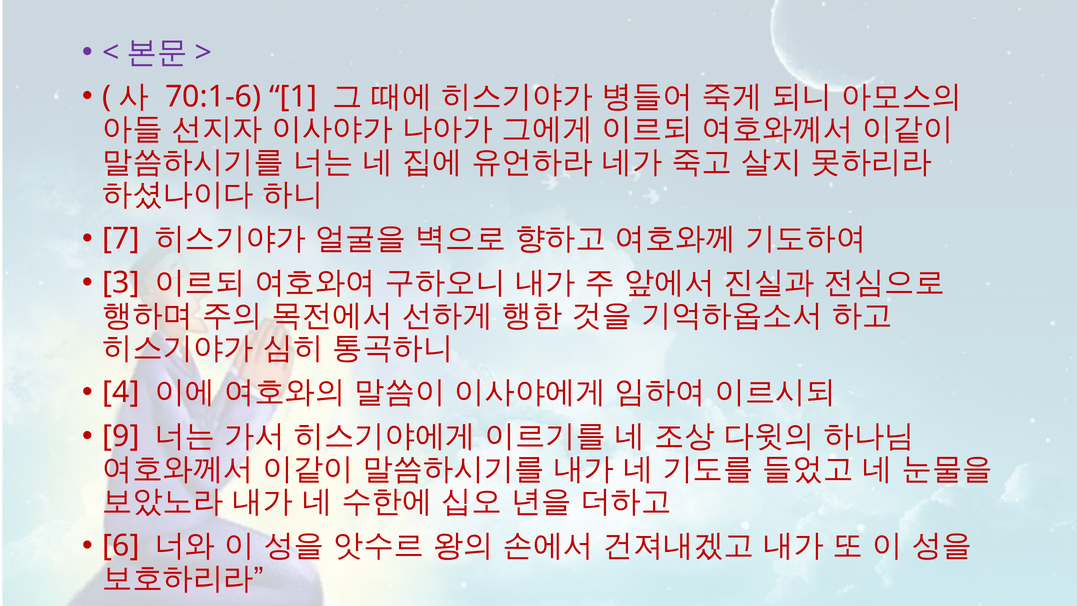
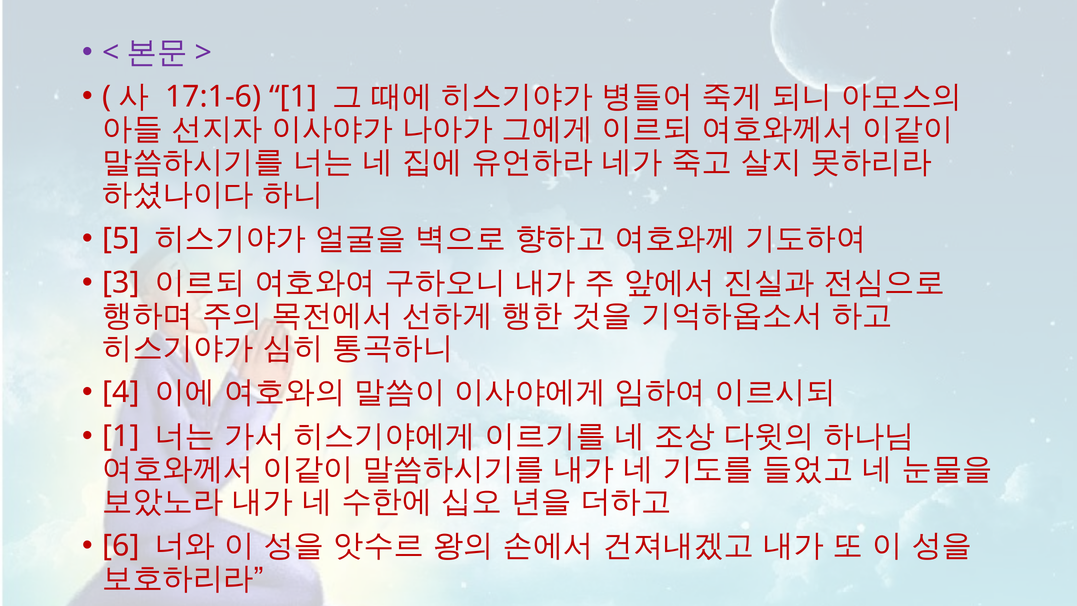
70:1-6: 70:1-6 -> 17:1-6 (213, 96)
7: 7 -> 5 (121, 239)
9: 9 -> 1 (121, 436)
